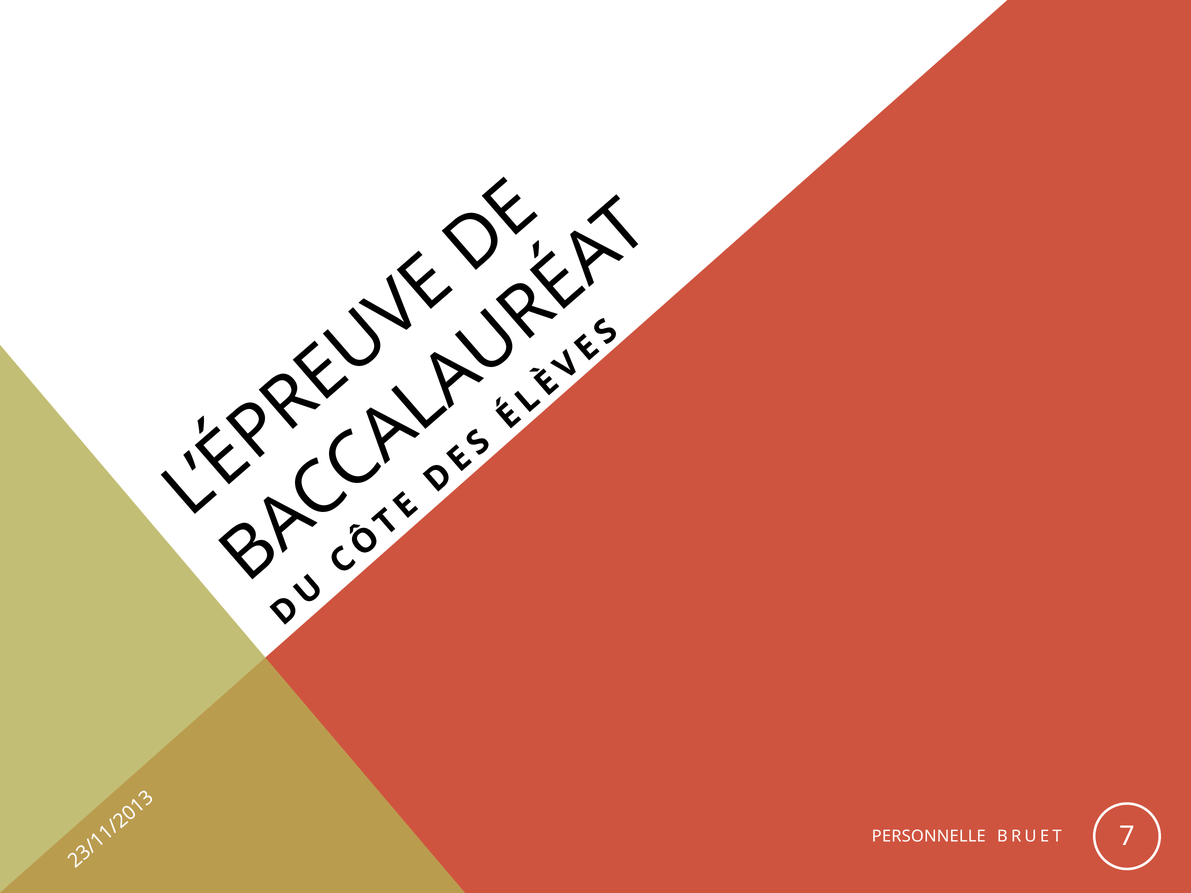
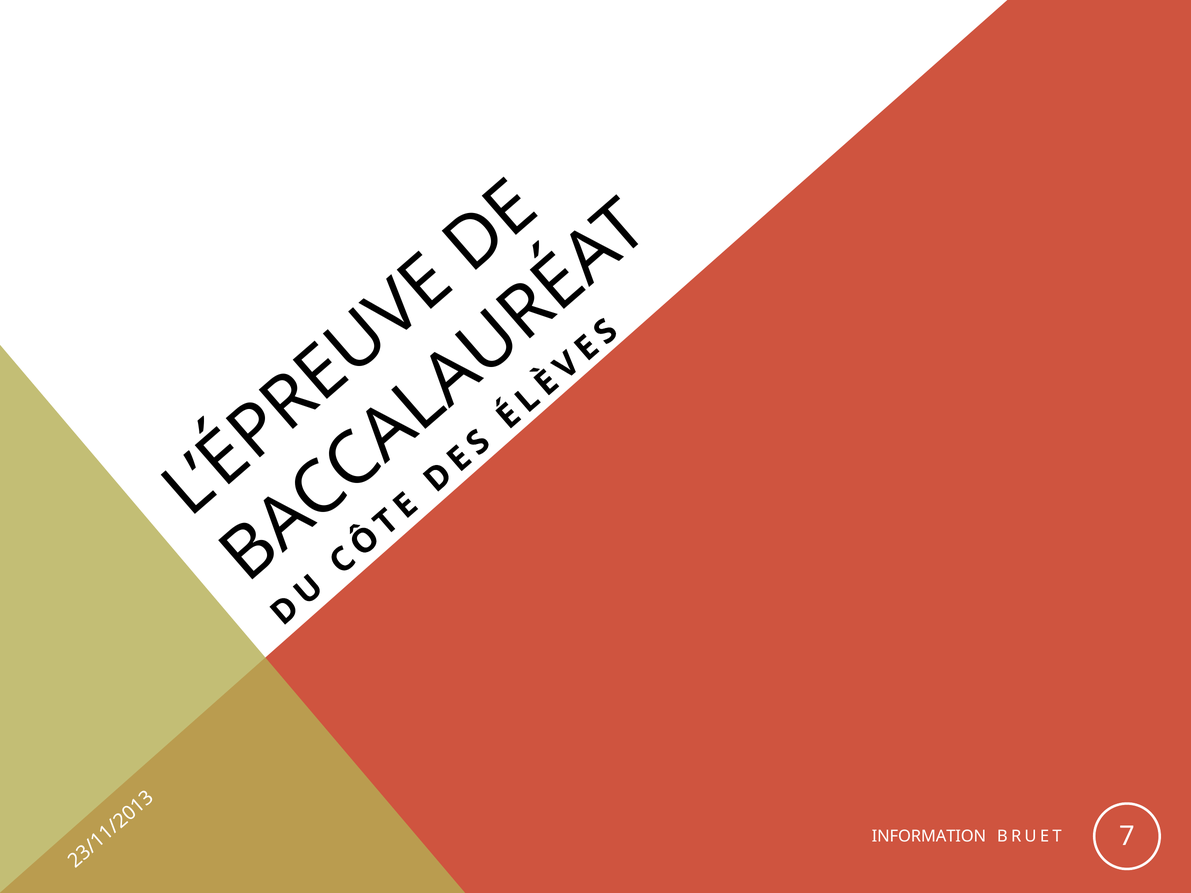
PERSONNELLE: PERSONNELLE -> INFORMATION (929, 836)
